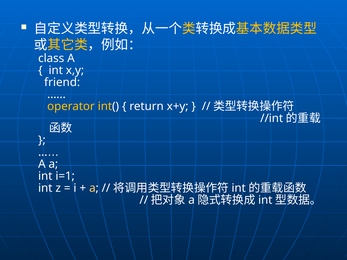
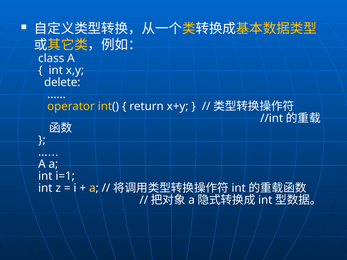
friend: friend -> delete (62, 82)
